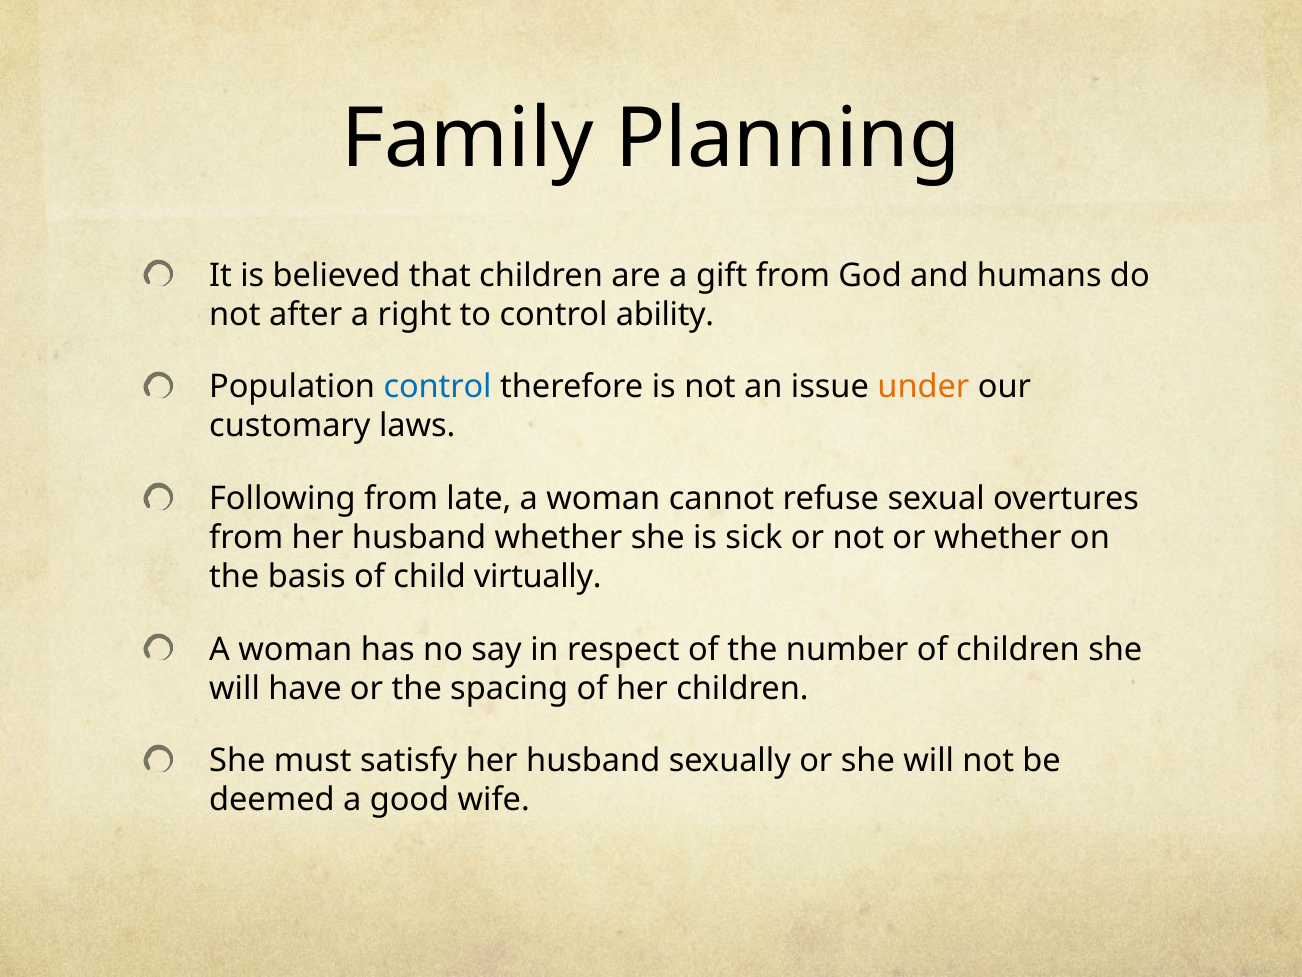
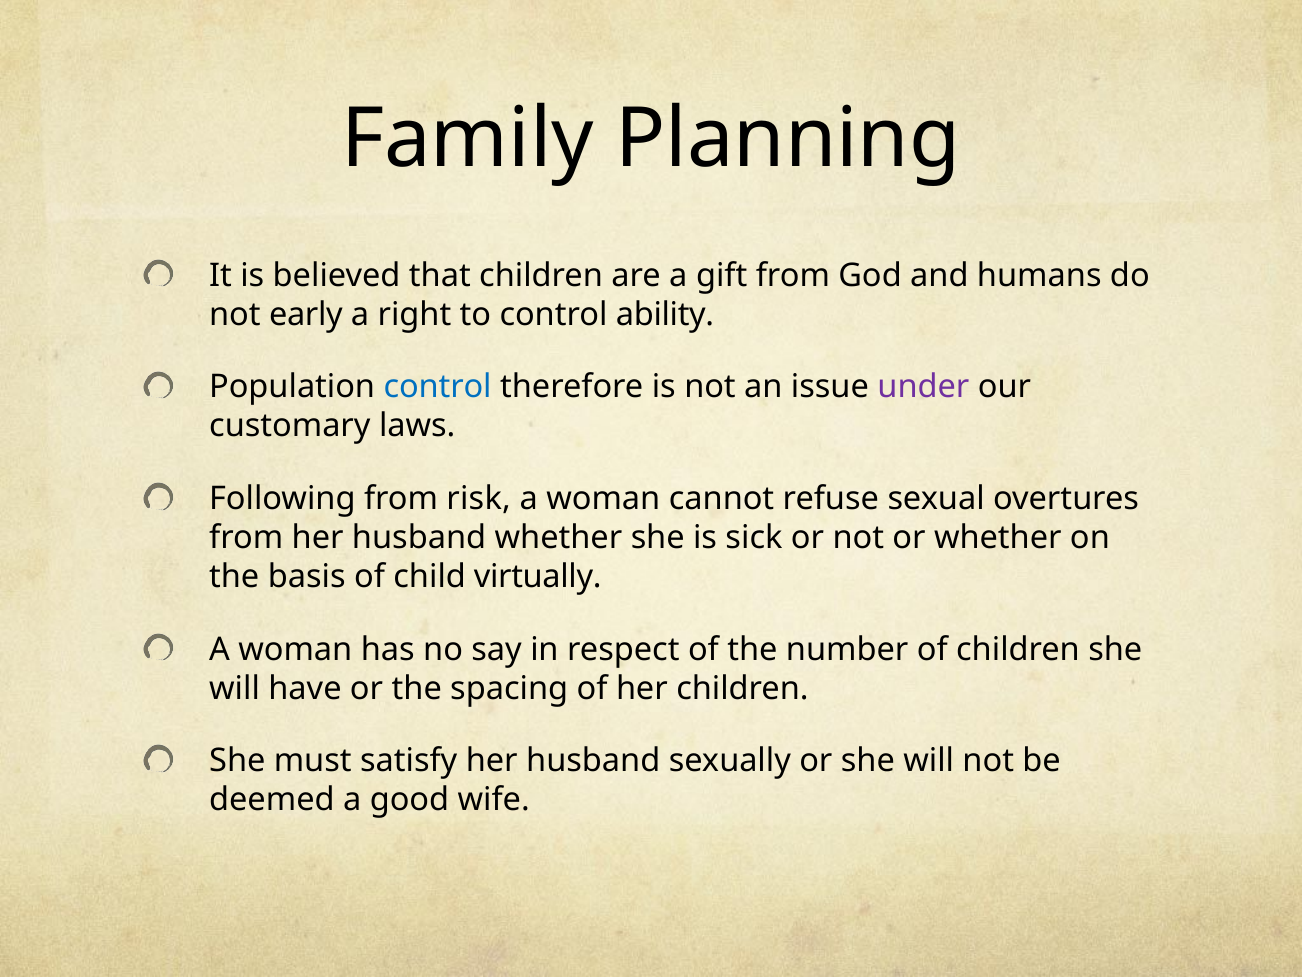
after: after -> early (306, 314)
under colour: orange -> purple (923, 387)
late: late -> risk (479, 498)
